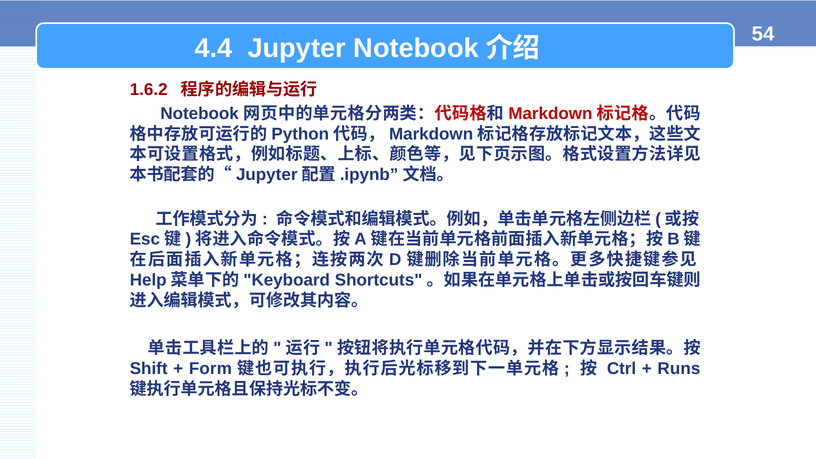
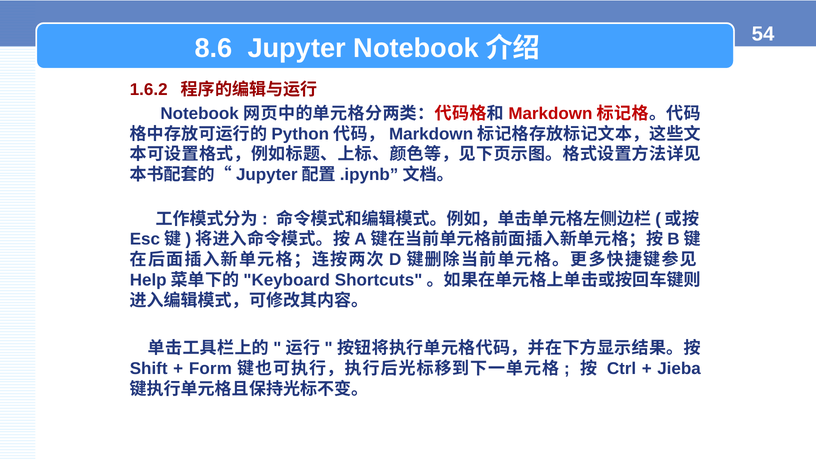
4.4: 4.4 -> 8.6 (214, 48)
Runs: Runs -> Jieba (679, 369)
